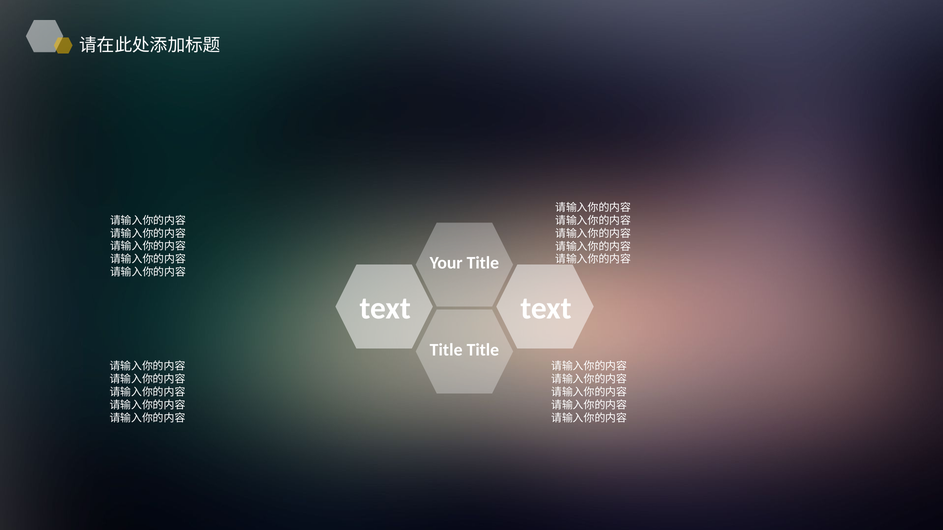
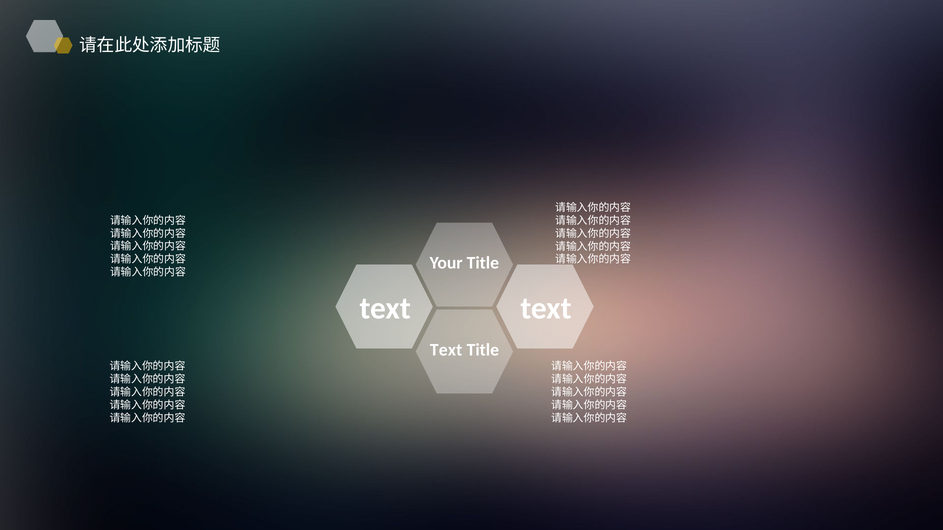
Title: Title -> Text (446, 350)
